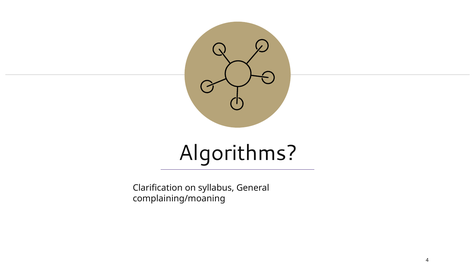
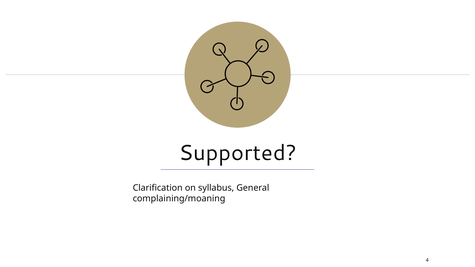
Algorithms: Algorithms -> Supported (238, 153)
